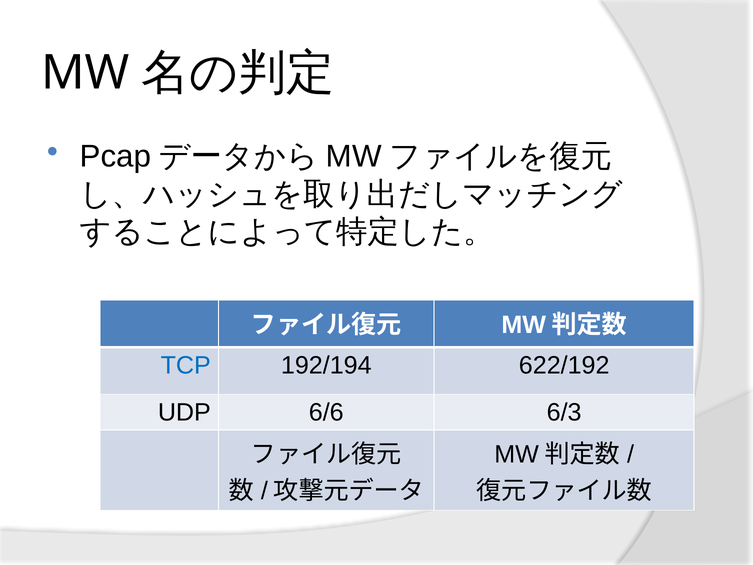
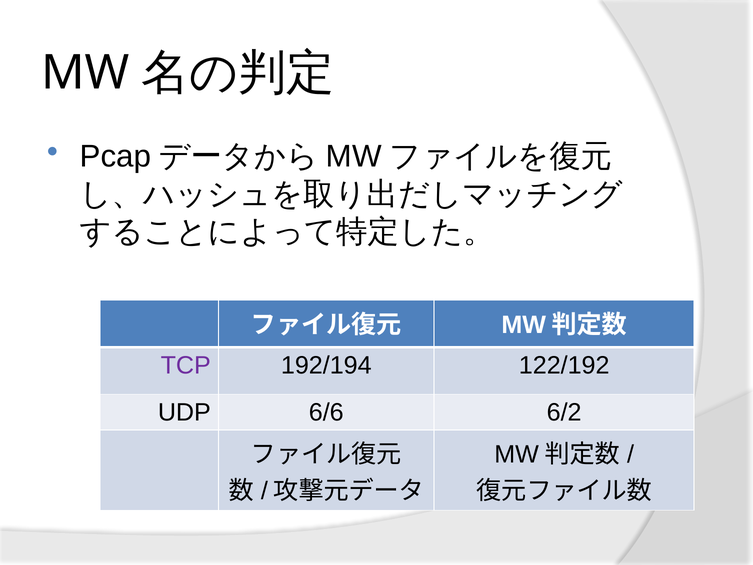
TCP colour: blue -> purple (186, 365)
622/192: 622/192 -> 122/192 (564, 365)
6/3: 6/3 -> 6/2 (564, 412)
